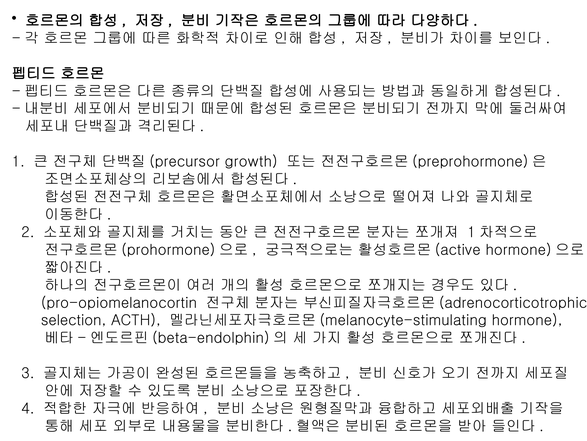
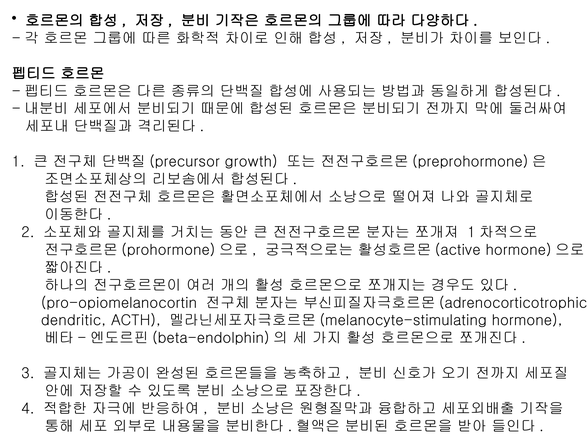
selection: selection -> dendritic (74, 320)
